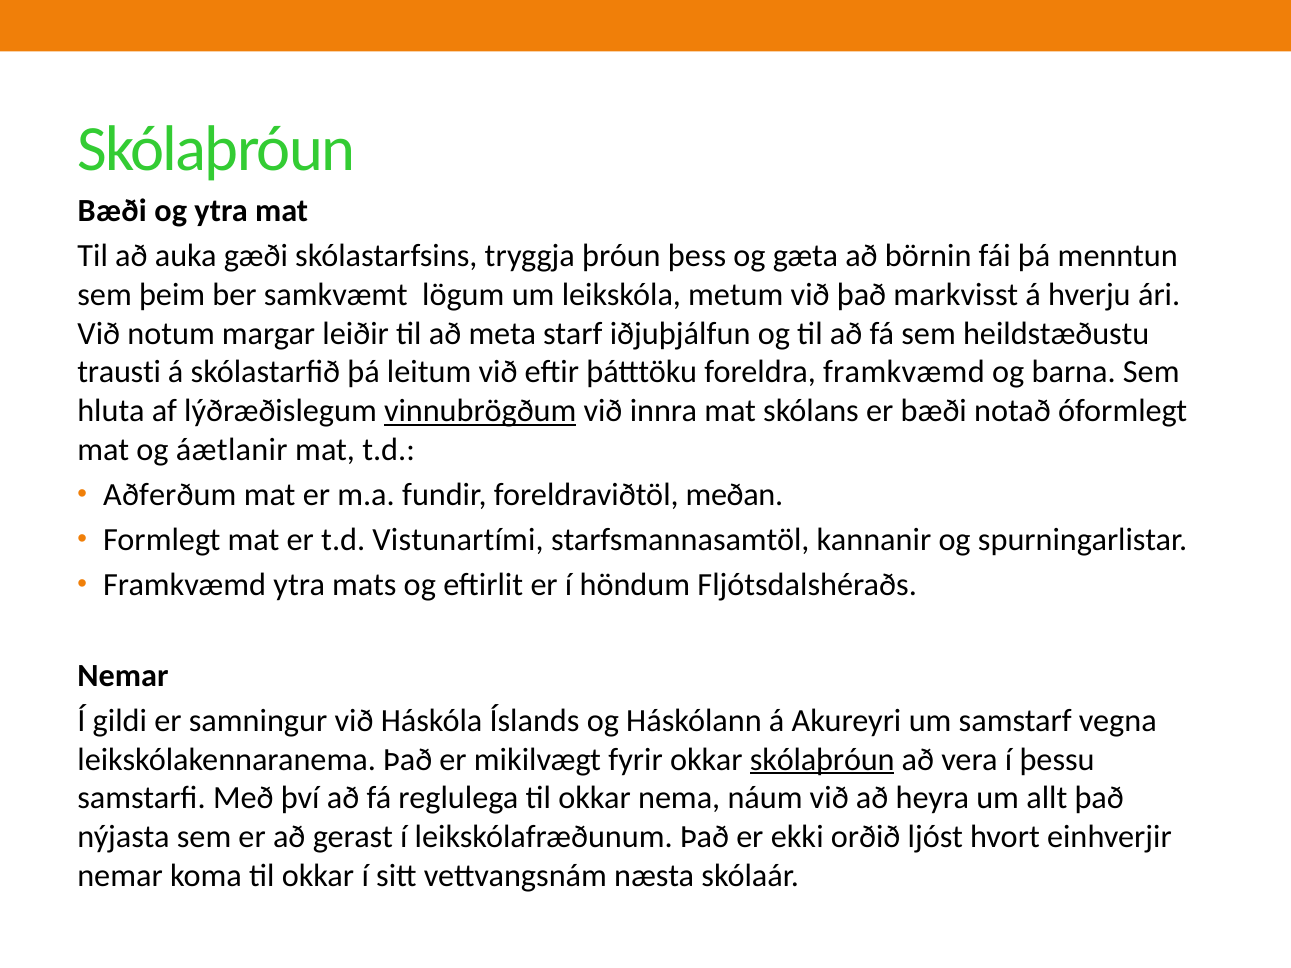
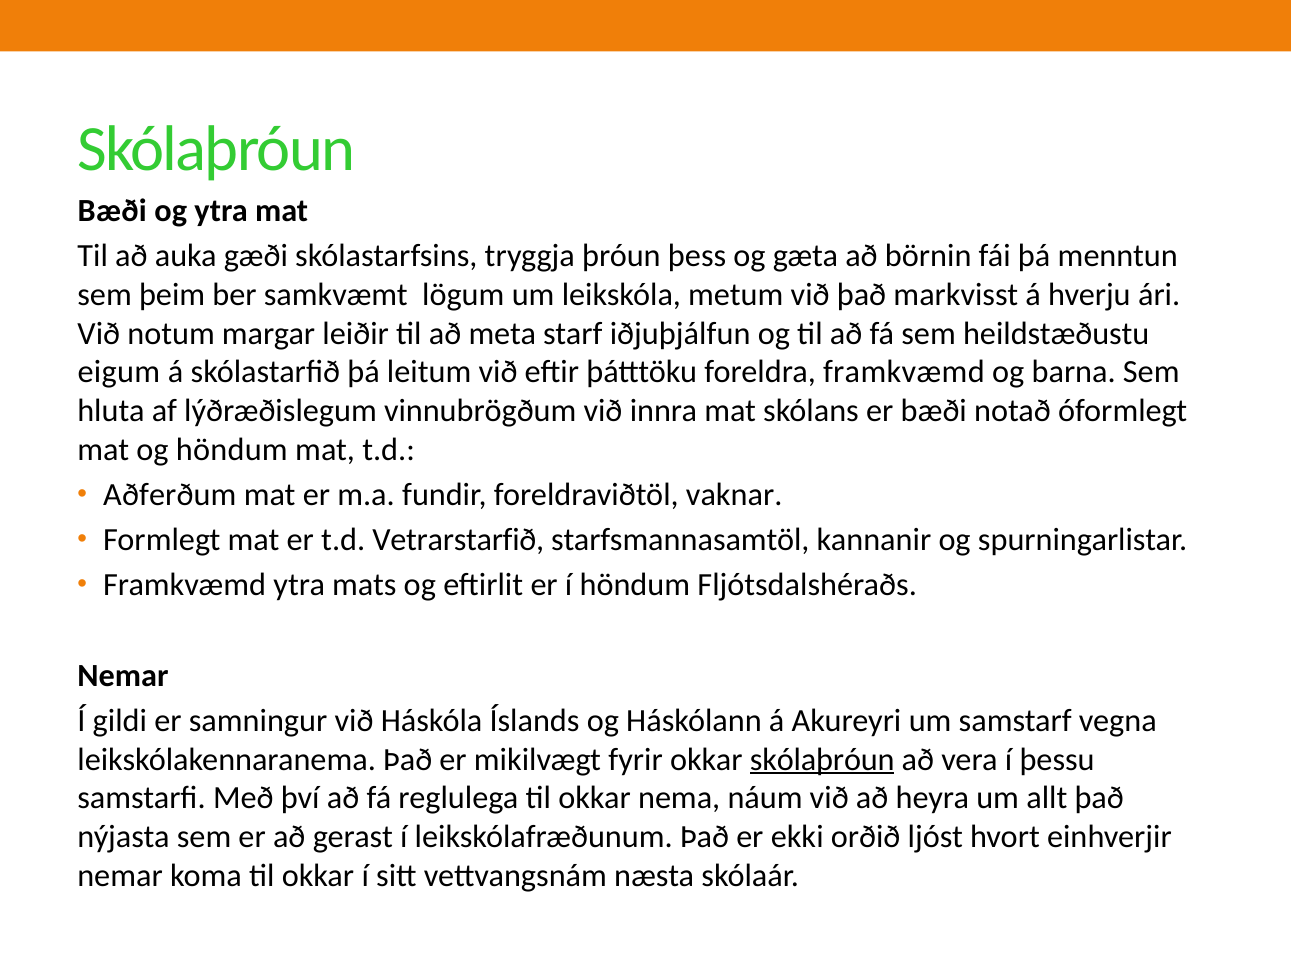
trausti: trausti -> eigum (119, 372)
vinnubrögðum underline: present -> none (480, 411)
og áætlanir: áætlanir -> höndum (232, 450)
meðan: meðan -> vaknar (734, 495)
Vistunartími: Vistunartími -> Vetrarstarfið (458, 540)
